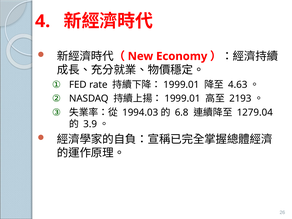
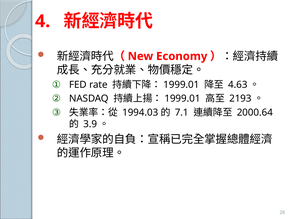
6.8: 6.8 -> 7.1 (182, 112)
1279.04: 1279.04 -> 2000.64 (255, 112)
